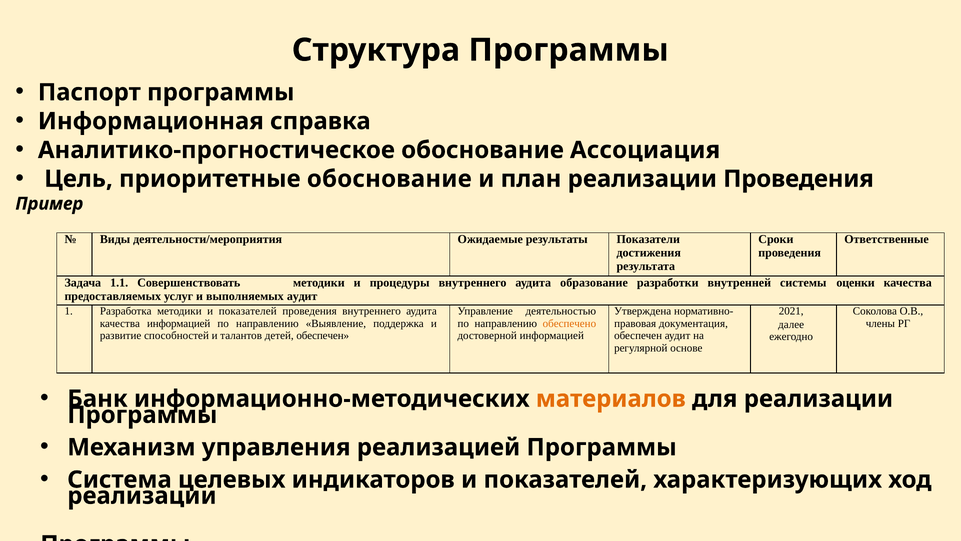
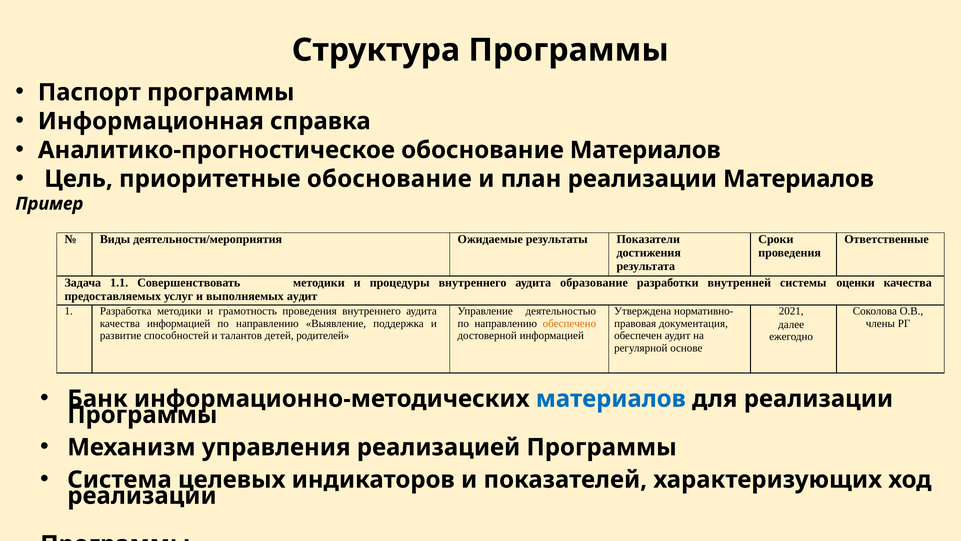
обоснование Ассоциация: Ассоциация -> Материалов (645, 150)
реализации Проведения: Проведения -> Материалов (798, 179)
методики и показателей: показателей -> грамотность (248, 311)
детей обеспечен: обеспечен -> родителей (323, 335)
материалов colour: orange -> blue (611, 399)
